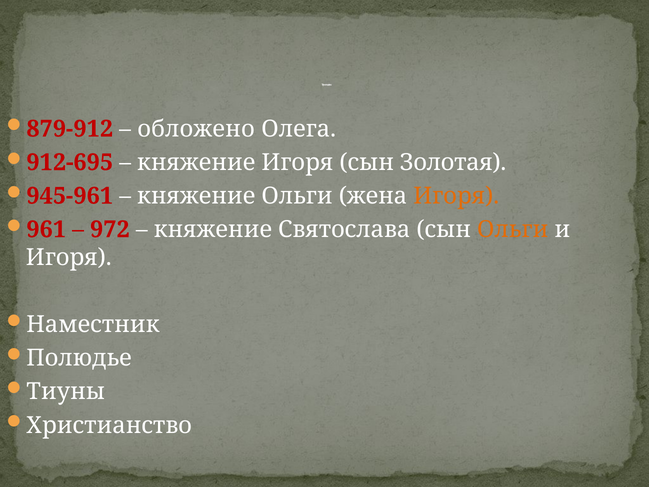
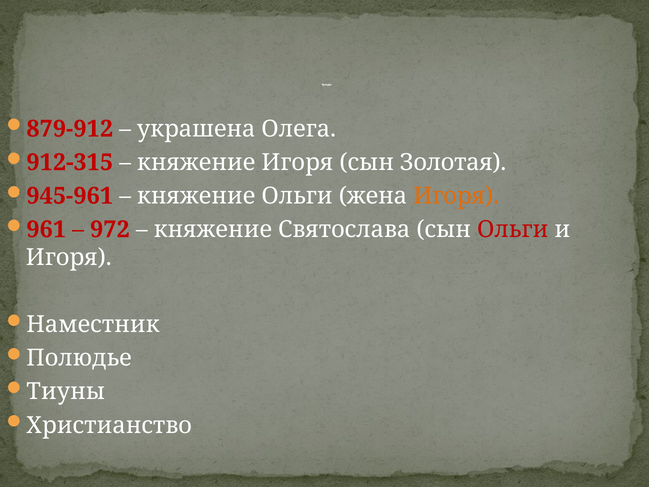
обложено: обложено -> украшена (196, 129)
912-695: 912-695 -> 912-315 (70, 162)
Ольги colour: orange -> red (513, 229)
